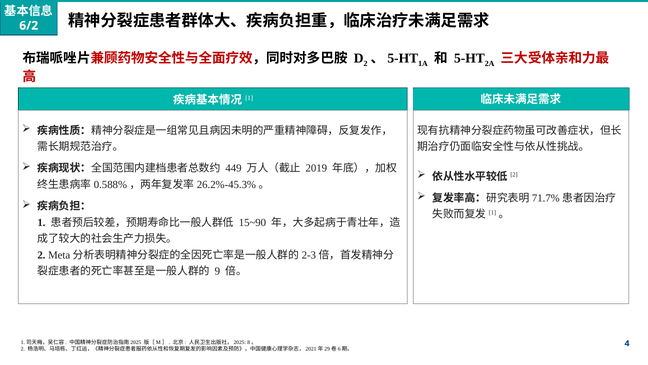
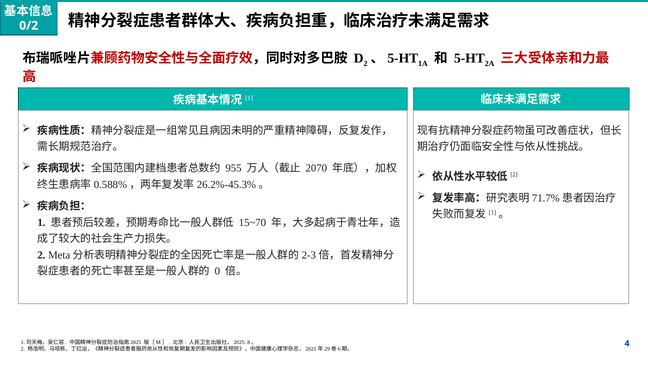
6/2: 6/2 -> 0/2 (29, 26)
449: 449 -> 955 (234, 168)
2019: 2019 -> 2070 (316, 168)
15~90: 15~90 -> 15~70 (252, 222)
9: 9 -> 0 (217, 271)
